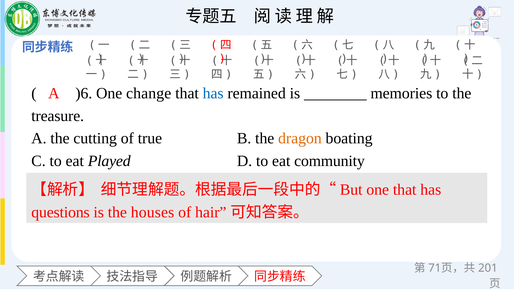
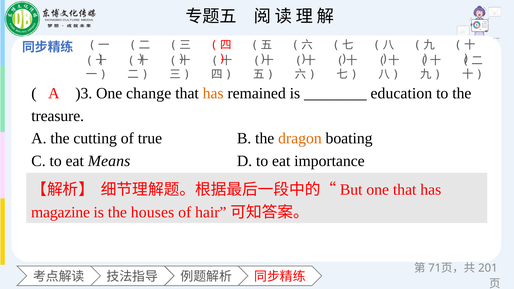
)6: )6 -> )3 (84, 93)
has colour: blue -> orange (213, 93)
memories: memories -> education (401, 93)
Played: Played -> Means (109, 161)
community: community -> importance (329, 161)
questions: questions -> magazine (61, 212)
